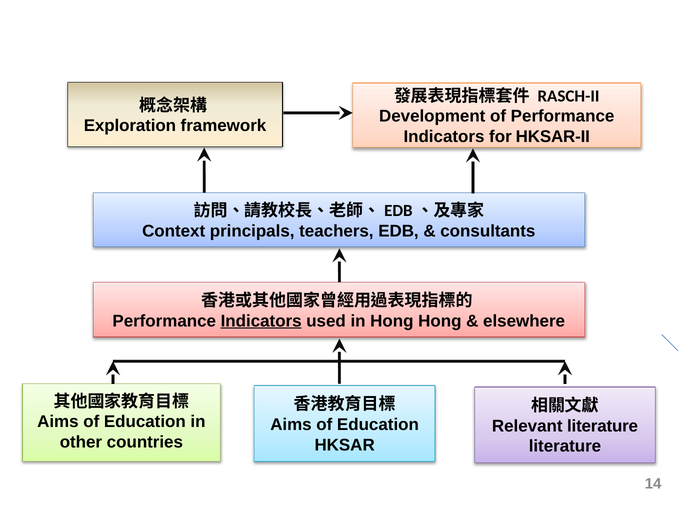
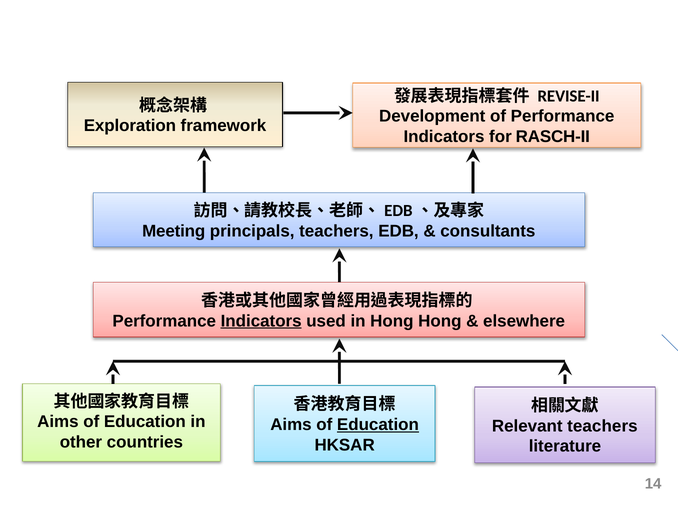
RASCH-II: RASCH-II -> REVISE-II (569, 96)
HKSAR-II: HKSAR-II -> RASCH-II (553, 137)
Context: Context -> Meeting (174, 231)
Education underline: none -> present (378, 425)
Relevant literature: literature -> teachers (602, 427)
